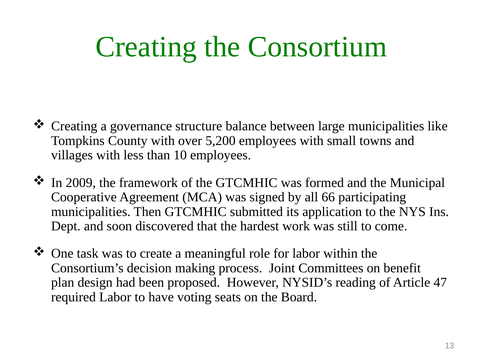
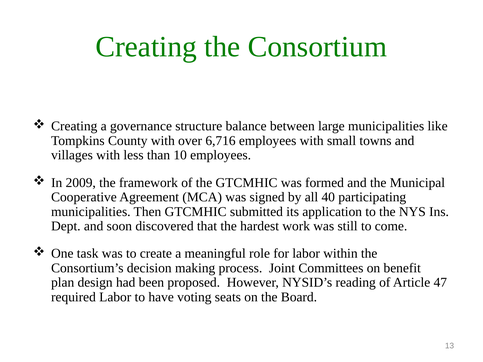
5,200: 5,200 -> 6,716 (221, 141)
66: 66 -> 40 (328, 197)
